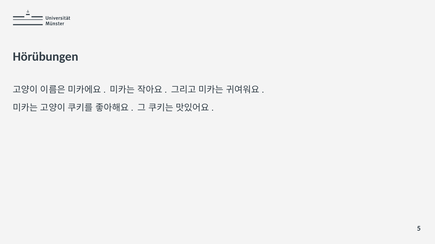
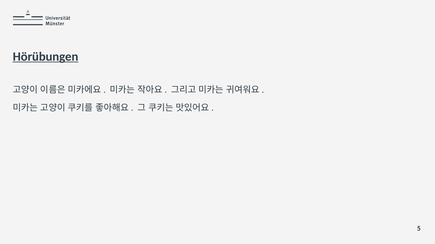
Hörübungen underline: none -> present (46, 57)
